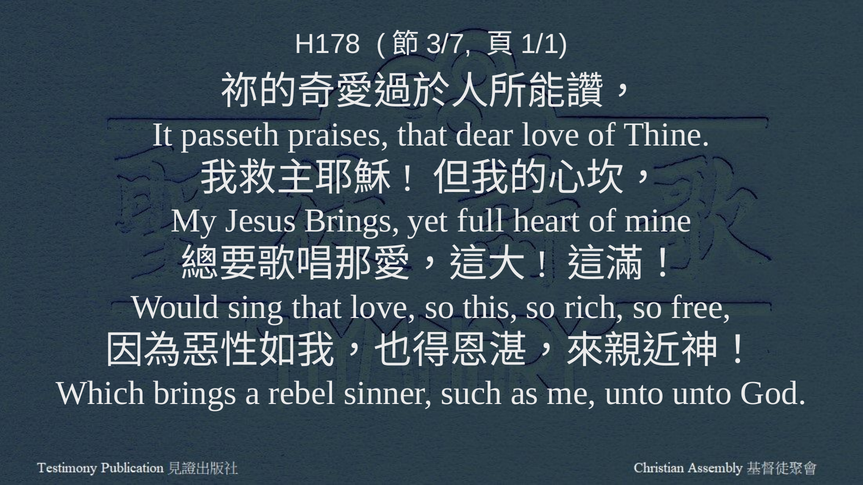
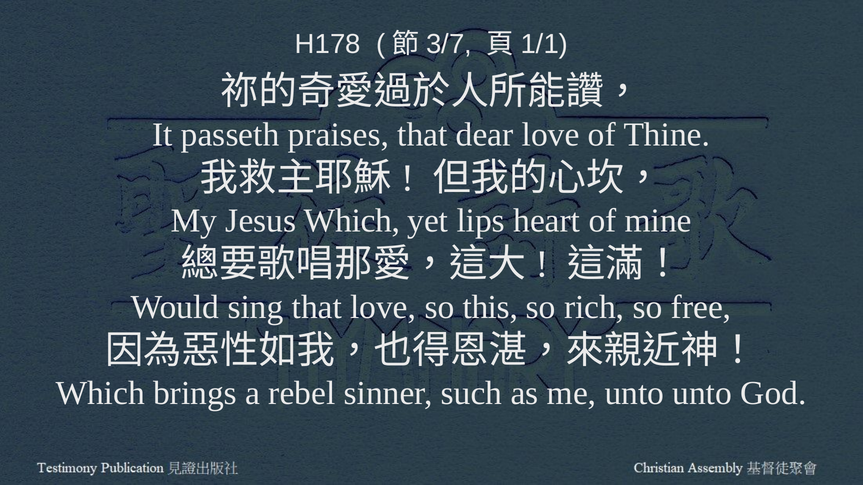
Jesus Brings: Brings -> Which (352, 221)
full: full -> lips (481, 221)
